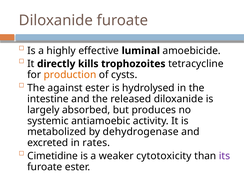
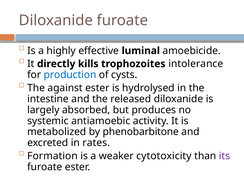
tetracycline: tetracycline -> intolerance (196, 64)
production colour: orange -> blue (70, 75)
dehydrogenase: dehydrogenase -> phenobarbitone (141, 132)
Cimetidine: Cimetidine -> Formation (53, 156)
